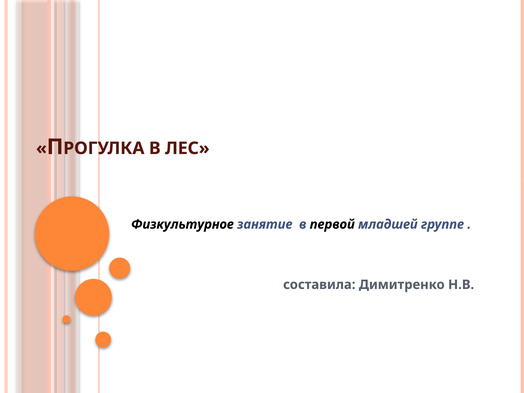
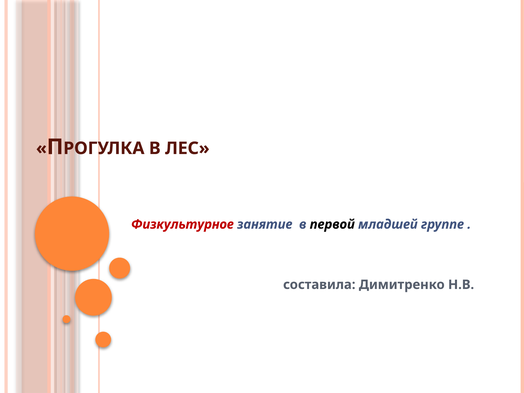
Физкультурное colour: black -> red (182, 224)
